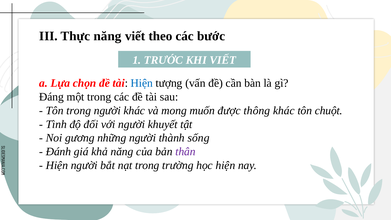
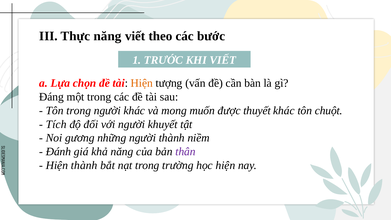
Hiện colour: blue -> orange (142, 83)
thông: thông -> thuyết (257, 111)
Tình: Tình -> Tích (56, 124)
sống: sống -> niềm (199, 138)
Hiện người: người -> thành (84, 165)
